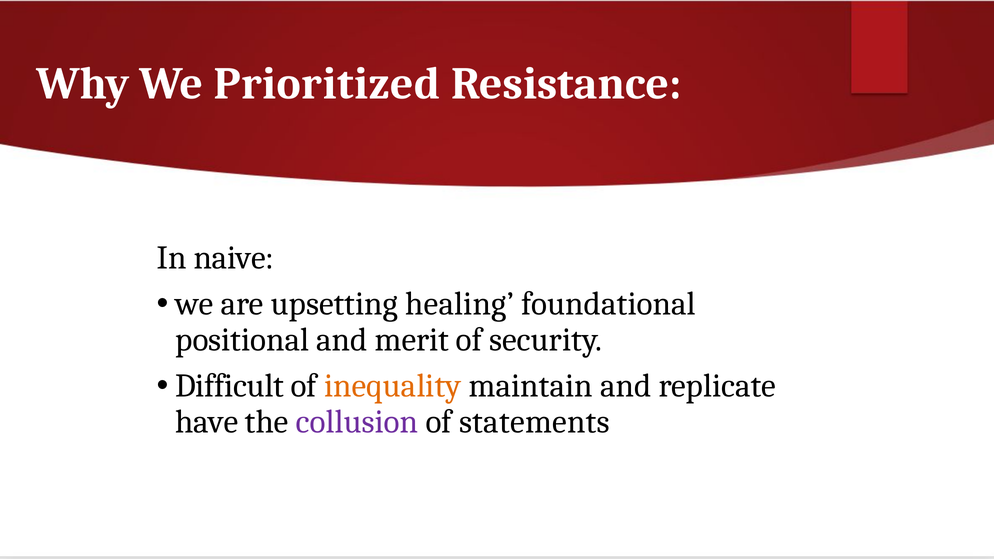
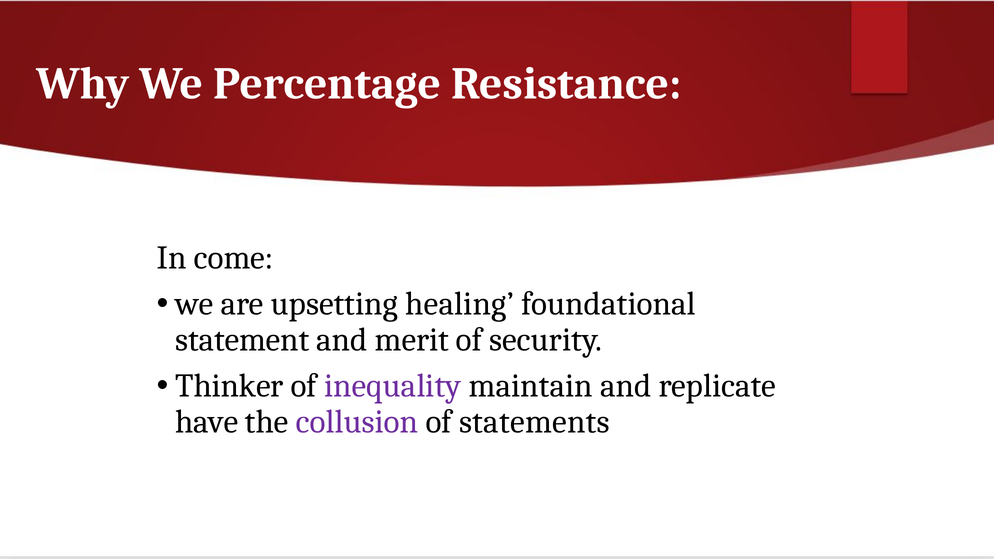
Prioritized: Prioritized -> Percentage (327, 83)
naive: naive -> come (234, 258)
positional: positional -> statement (242, 340)
Difficult: Difficult -> Thinker (229, 386)
inequality colour: orange -> purple (393, 386)
